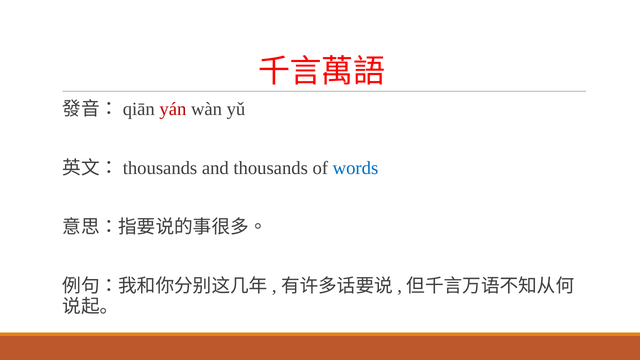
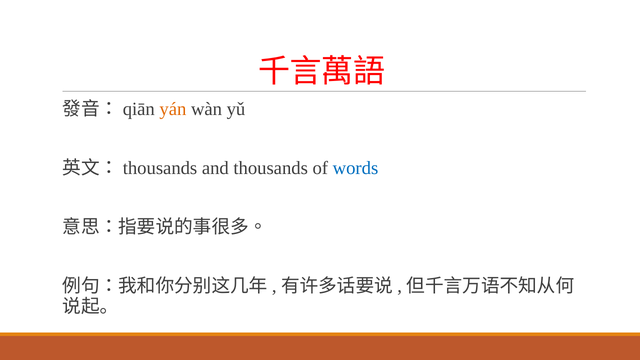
yán colour: red -> orange (173, 109)
